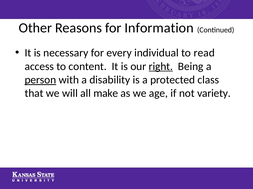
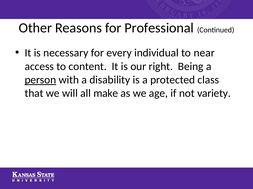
Information: Information -> Professional (159, 28)
read: read -> near (204, 53)
right underline: present -> none (161, 67)
